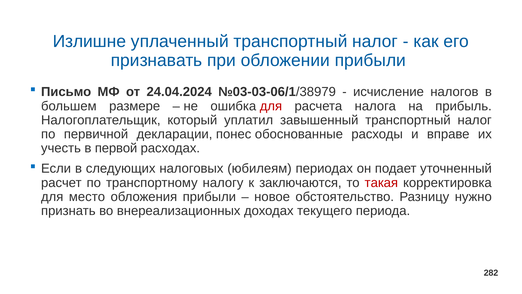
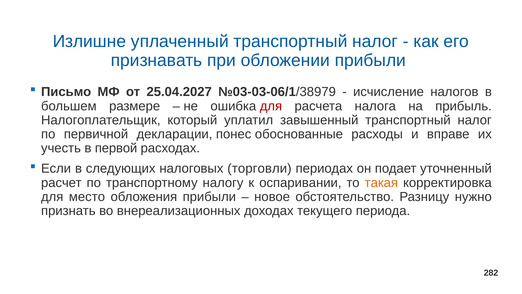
24.04.2024: 24.04.2024 -> 25.04.2027 (179, 92)
юбилеям: юбилеям -> торговли (259, 168)
заключаются: заключаются -> оспаривании (300, 182)
такая colour: red -> orange (381, 182)
